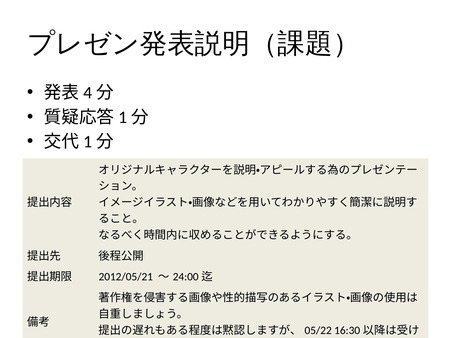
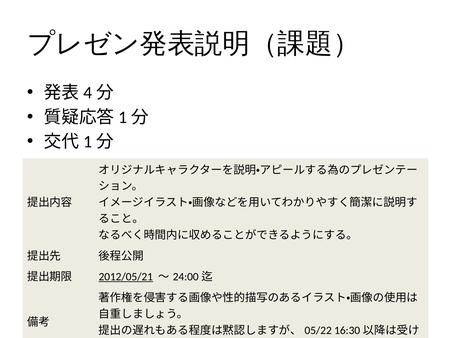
2012/05/21 underline: none -> present (126, 277)
